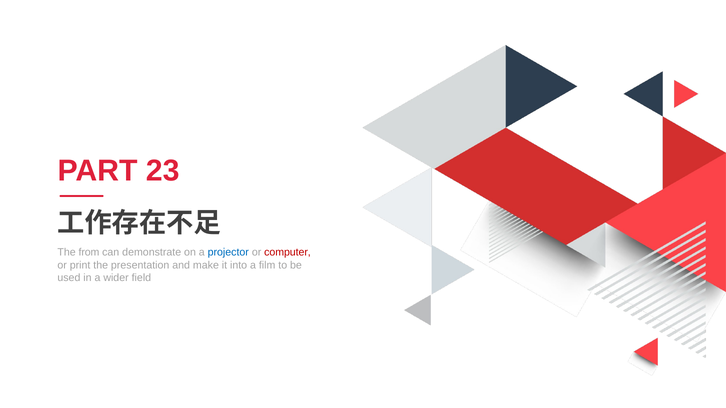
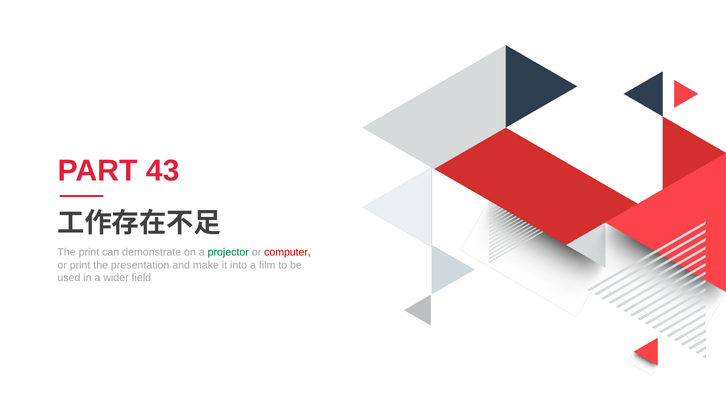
23: 23 -> 43 (163, 171)
The from: from -> print (89, 253)
projector colour: blue -> green (228, 253)
